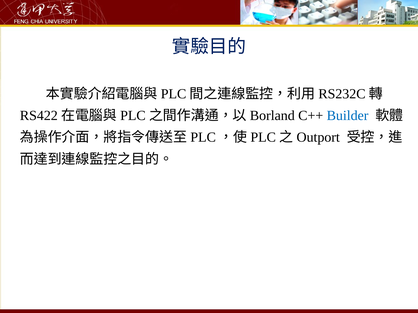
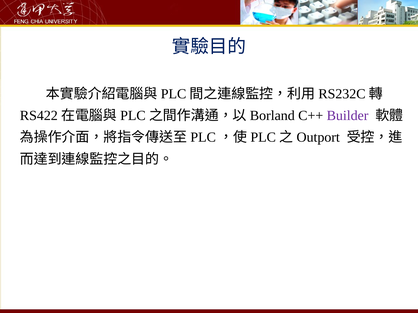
Builder colour: blue -> purple (348, 116)
